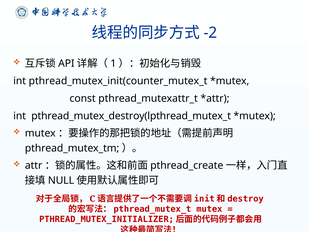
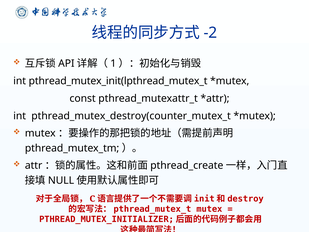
pthread_mutex_init(counter_mutex_t: pthread_mutex_init(counter_mutex_t -> pthread_mutex_init(lpthread_mutex_t (118, 81)
pthread_mutex_destroy(lpthread_mutex_t: pthread_mutex_destroy(lpthread_mutex_t -> pthread_mutex_destroy(counter_mutex_t (131, 116)
